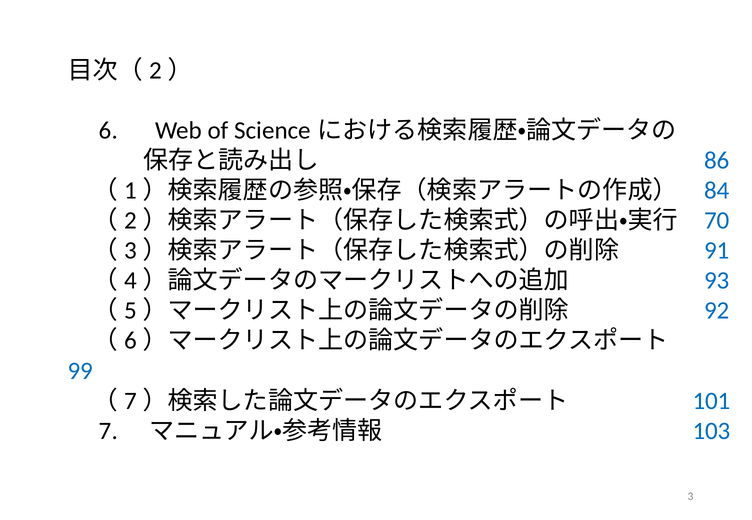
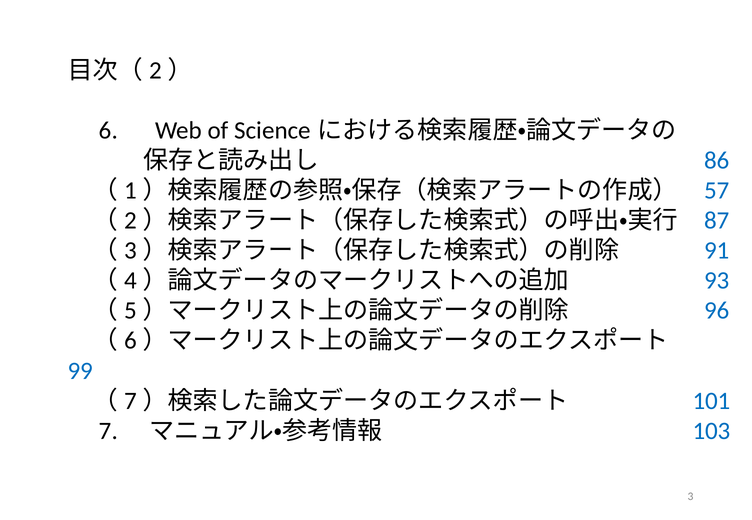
84: 84 -> 57 (717, 191)
70: 70 -> 87 (717, 221)
92: 92 -> 96 (717, 311)
